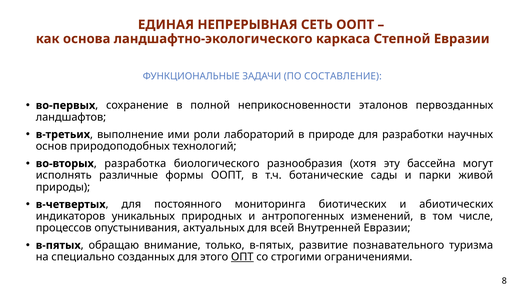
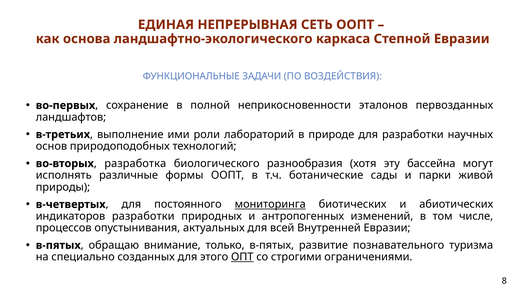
СОСТАВЛЕНИЕ: СОСТАВЛЕНИЕ -> ВОЗДЕЙСТВИЯ (343, 76)
мониторинга underline: none -> present (270, 205)
индикаторов уникальных: уникальных -> разработки (143, 216)
